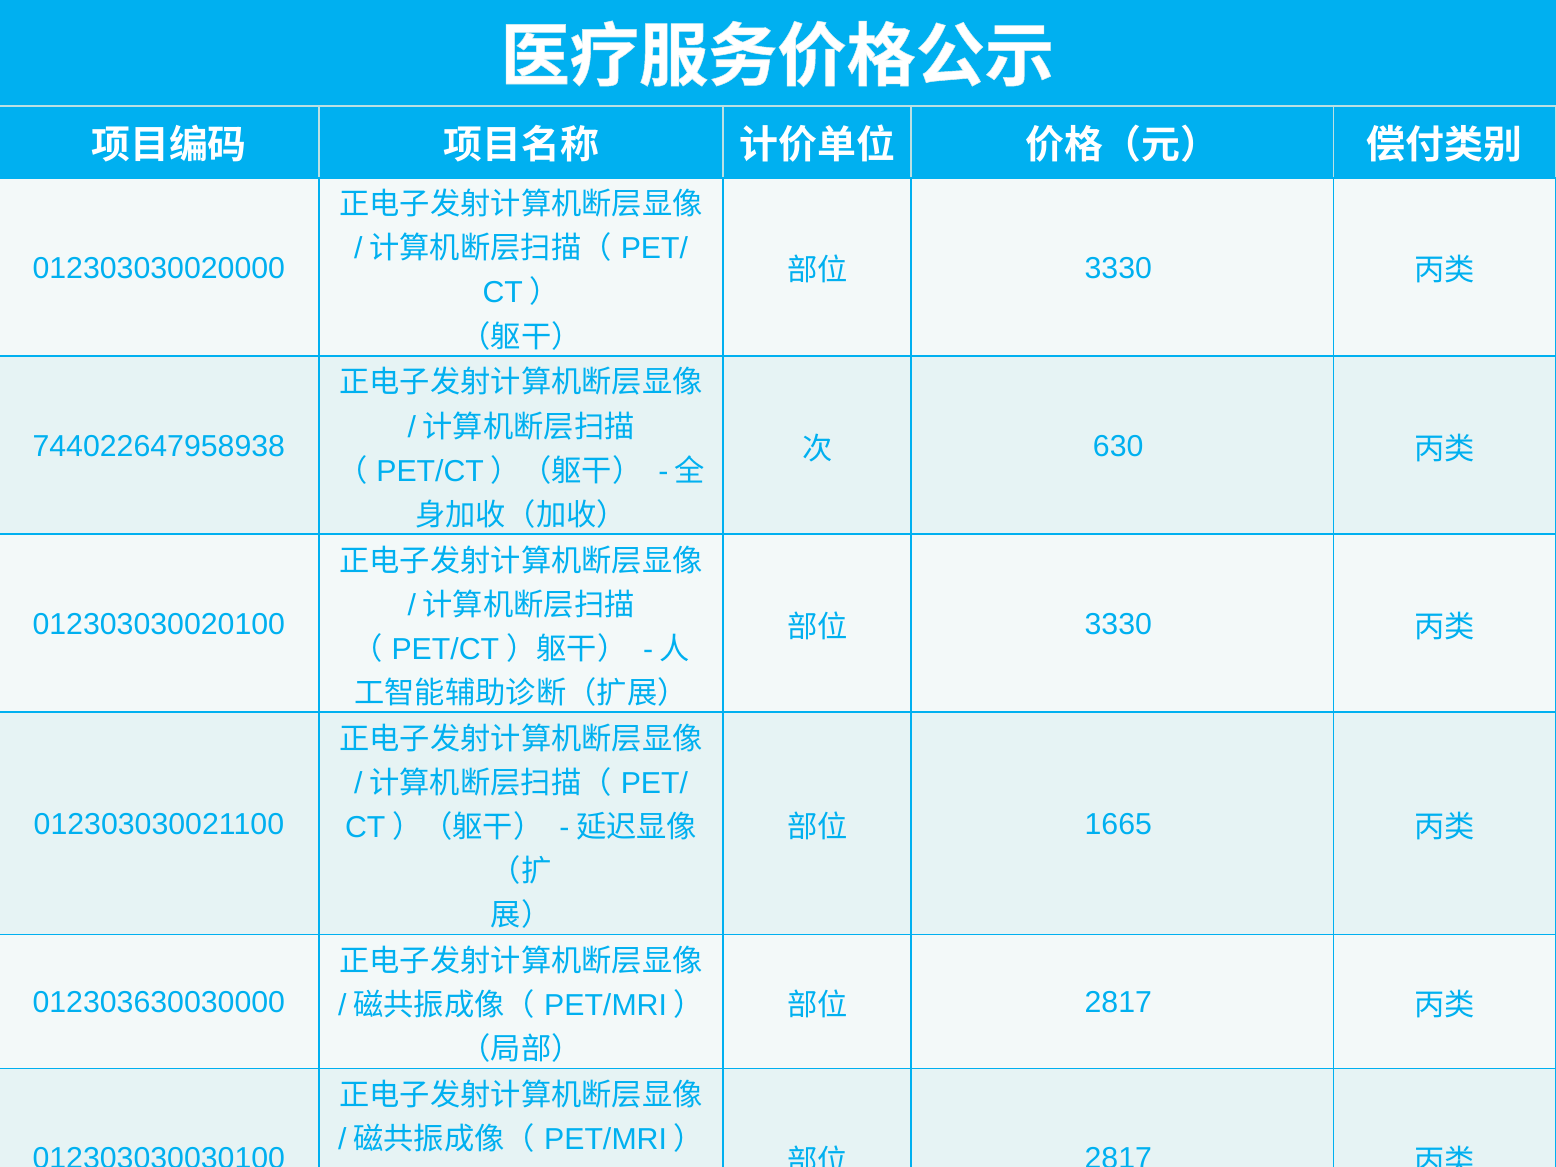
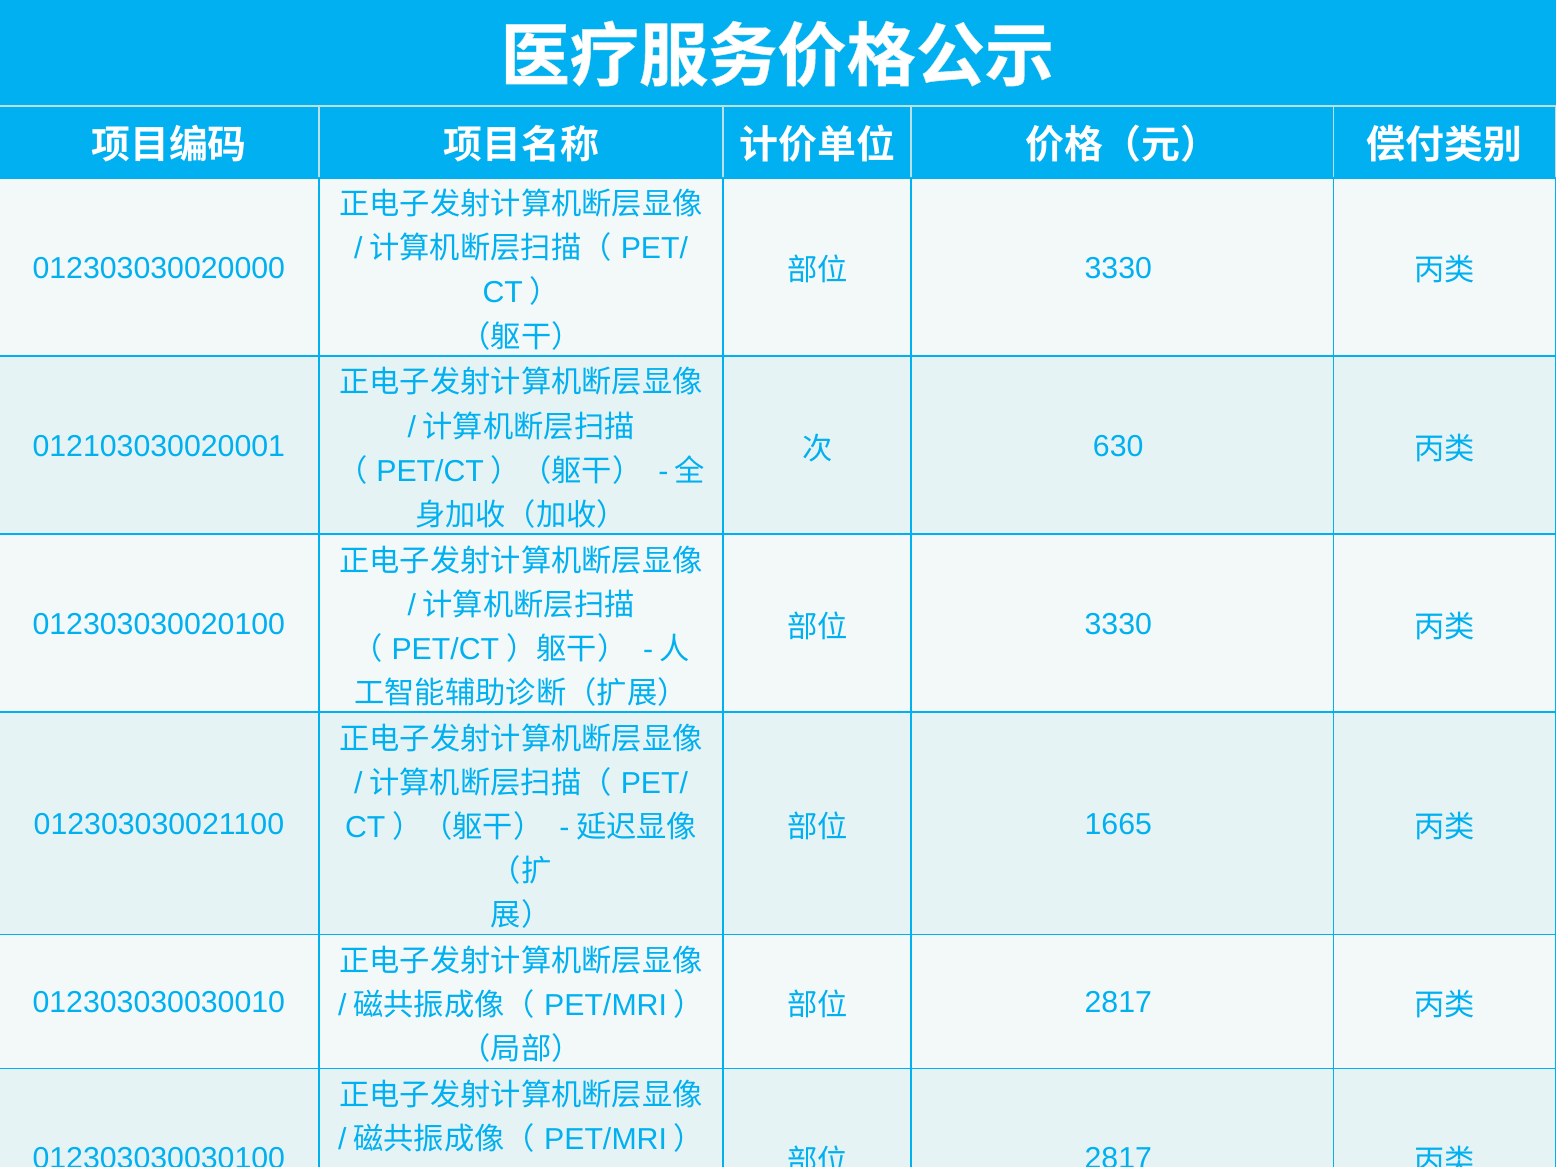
744022647958938: 744022647958938 -> 012103030020001 (159, 446)
012303630030000: 012303630030000 -> 012303030030010 (159, 1003)
